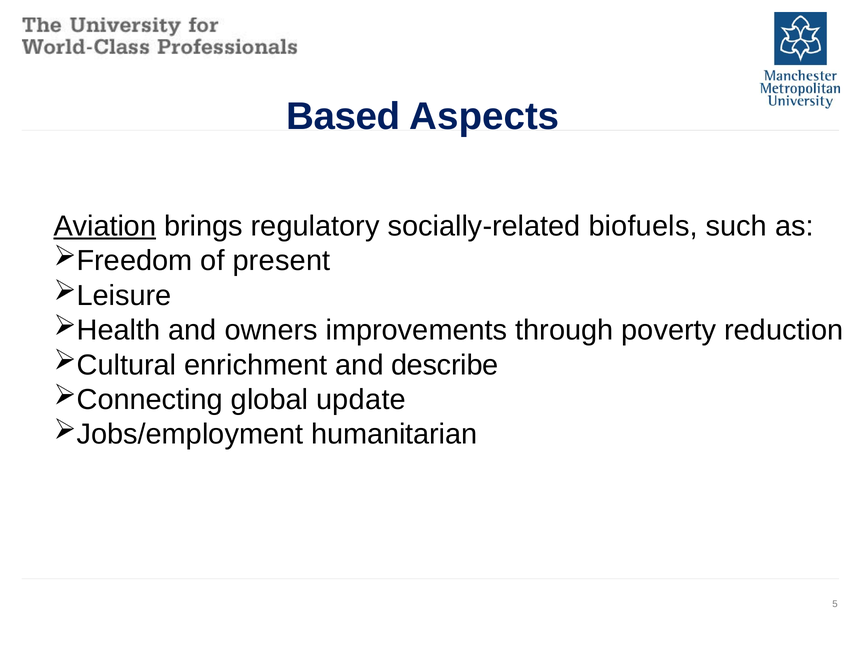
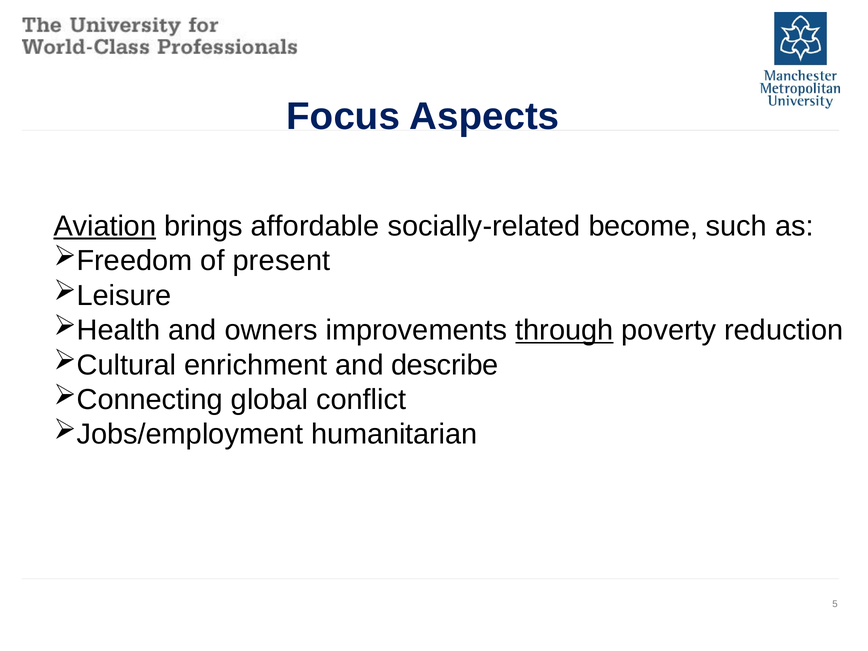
Based: Based -> Focus (343, 116)
regulatory: regulatory -> affordable (315, 226)
biofuels: biofuels -> become (643, 226)
through underline: none -> present (564, 330)
update: update -> conflict (361, 400)
